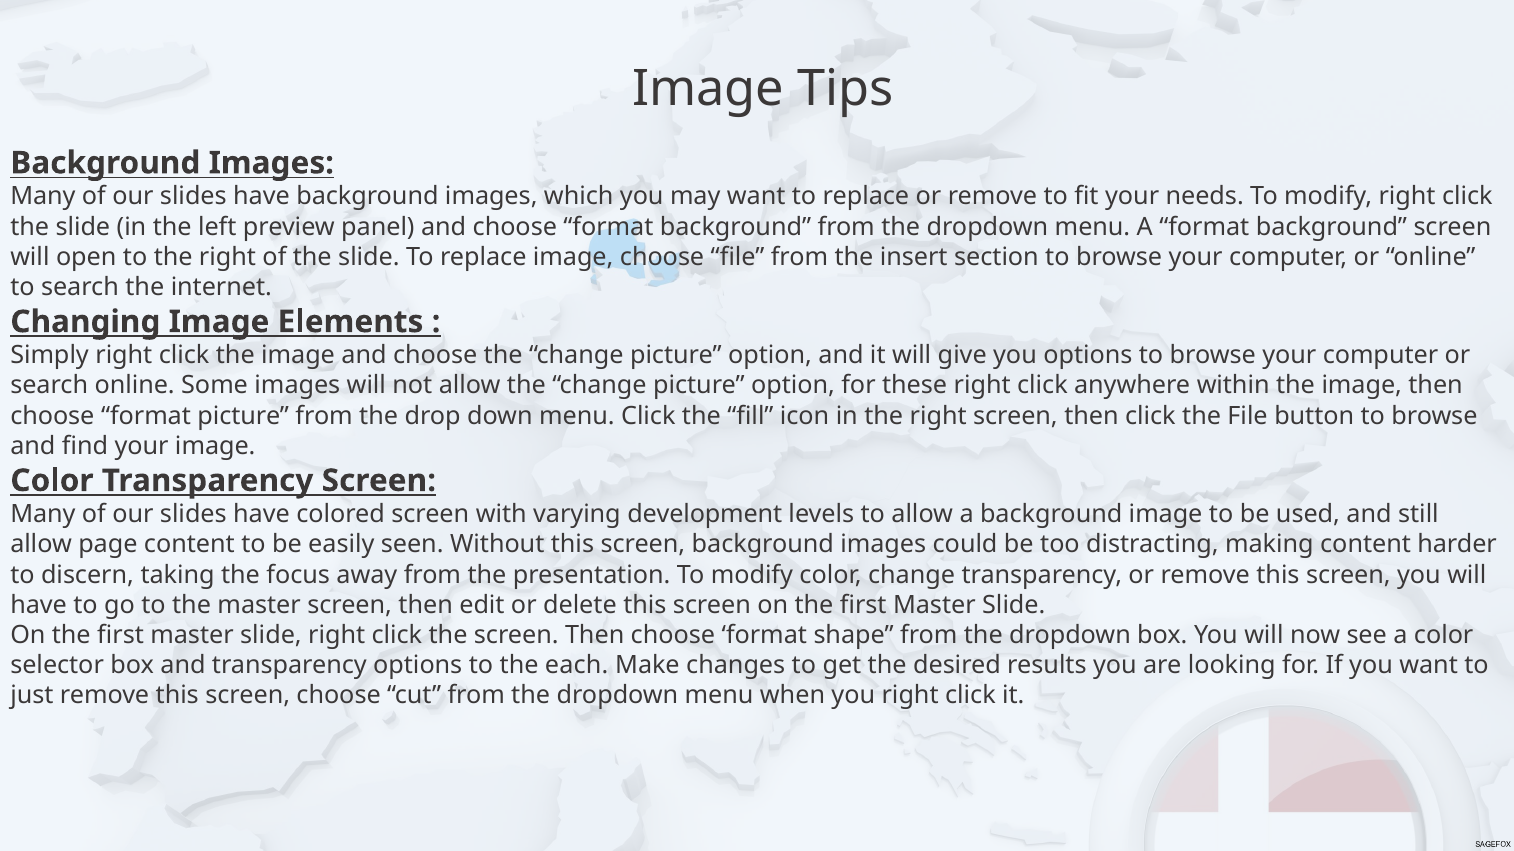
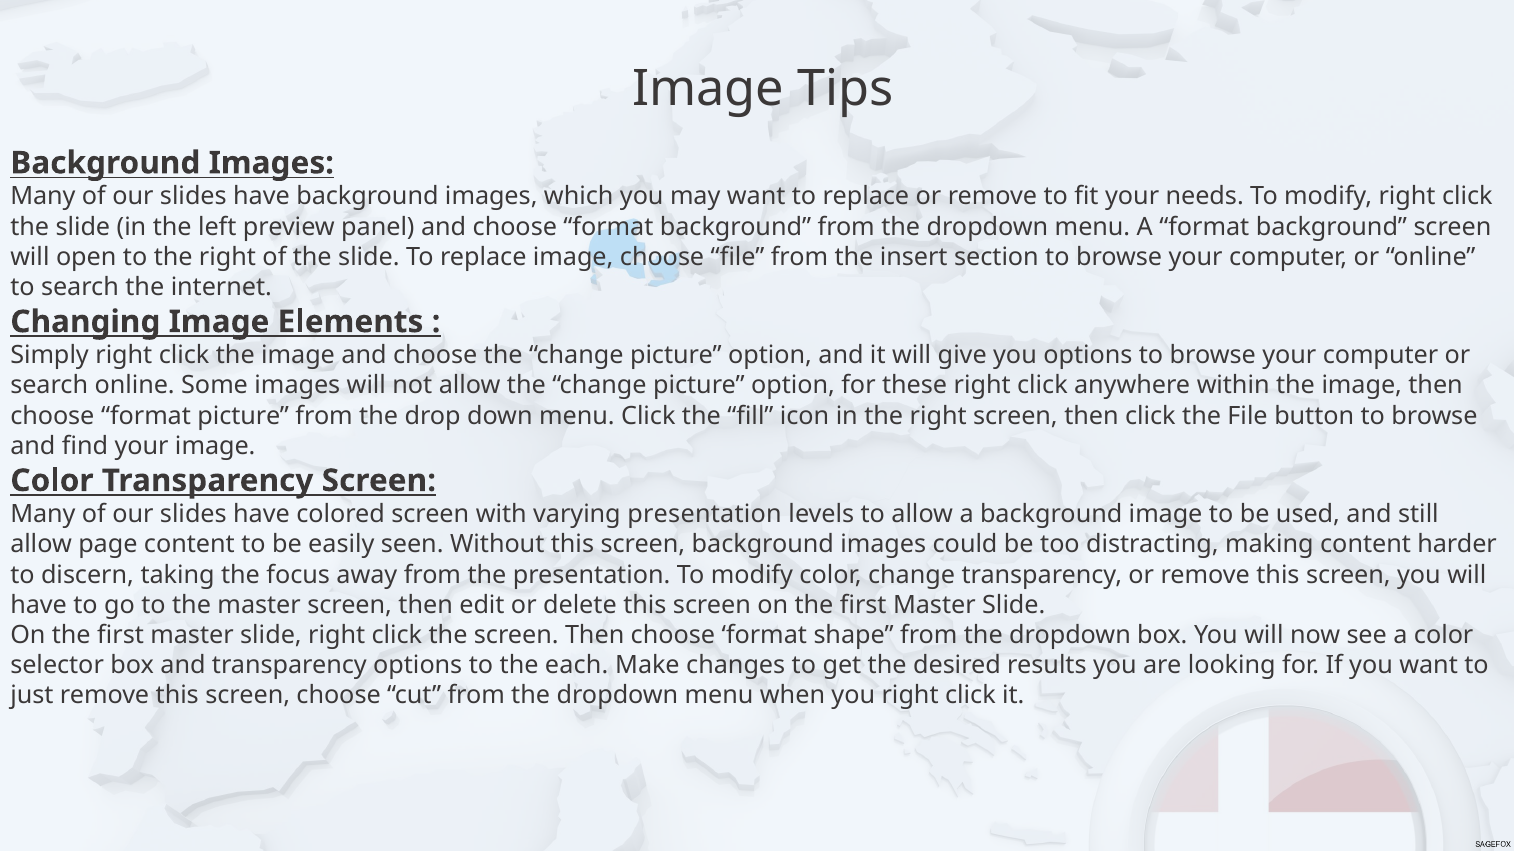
varying development: development -> presentation (705, 515)
